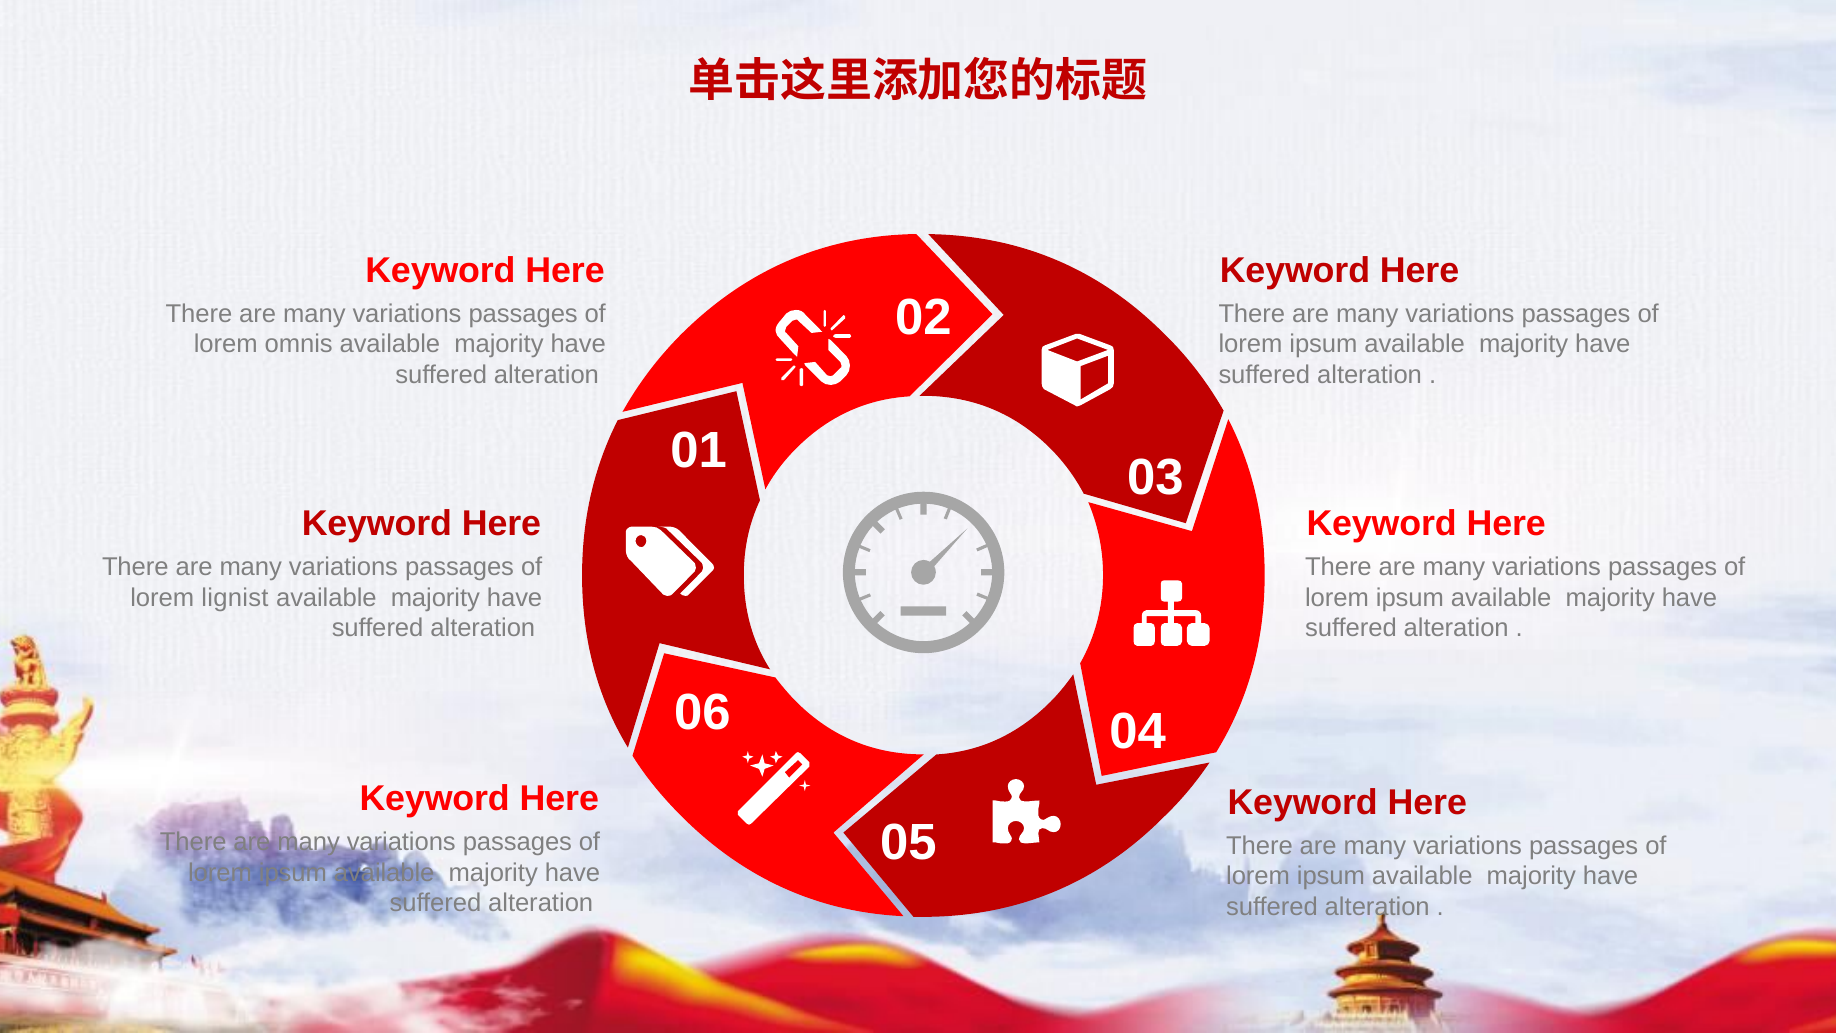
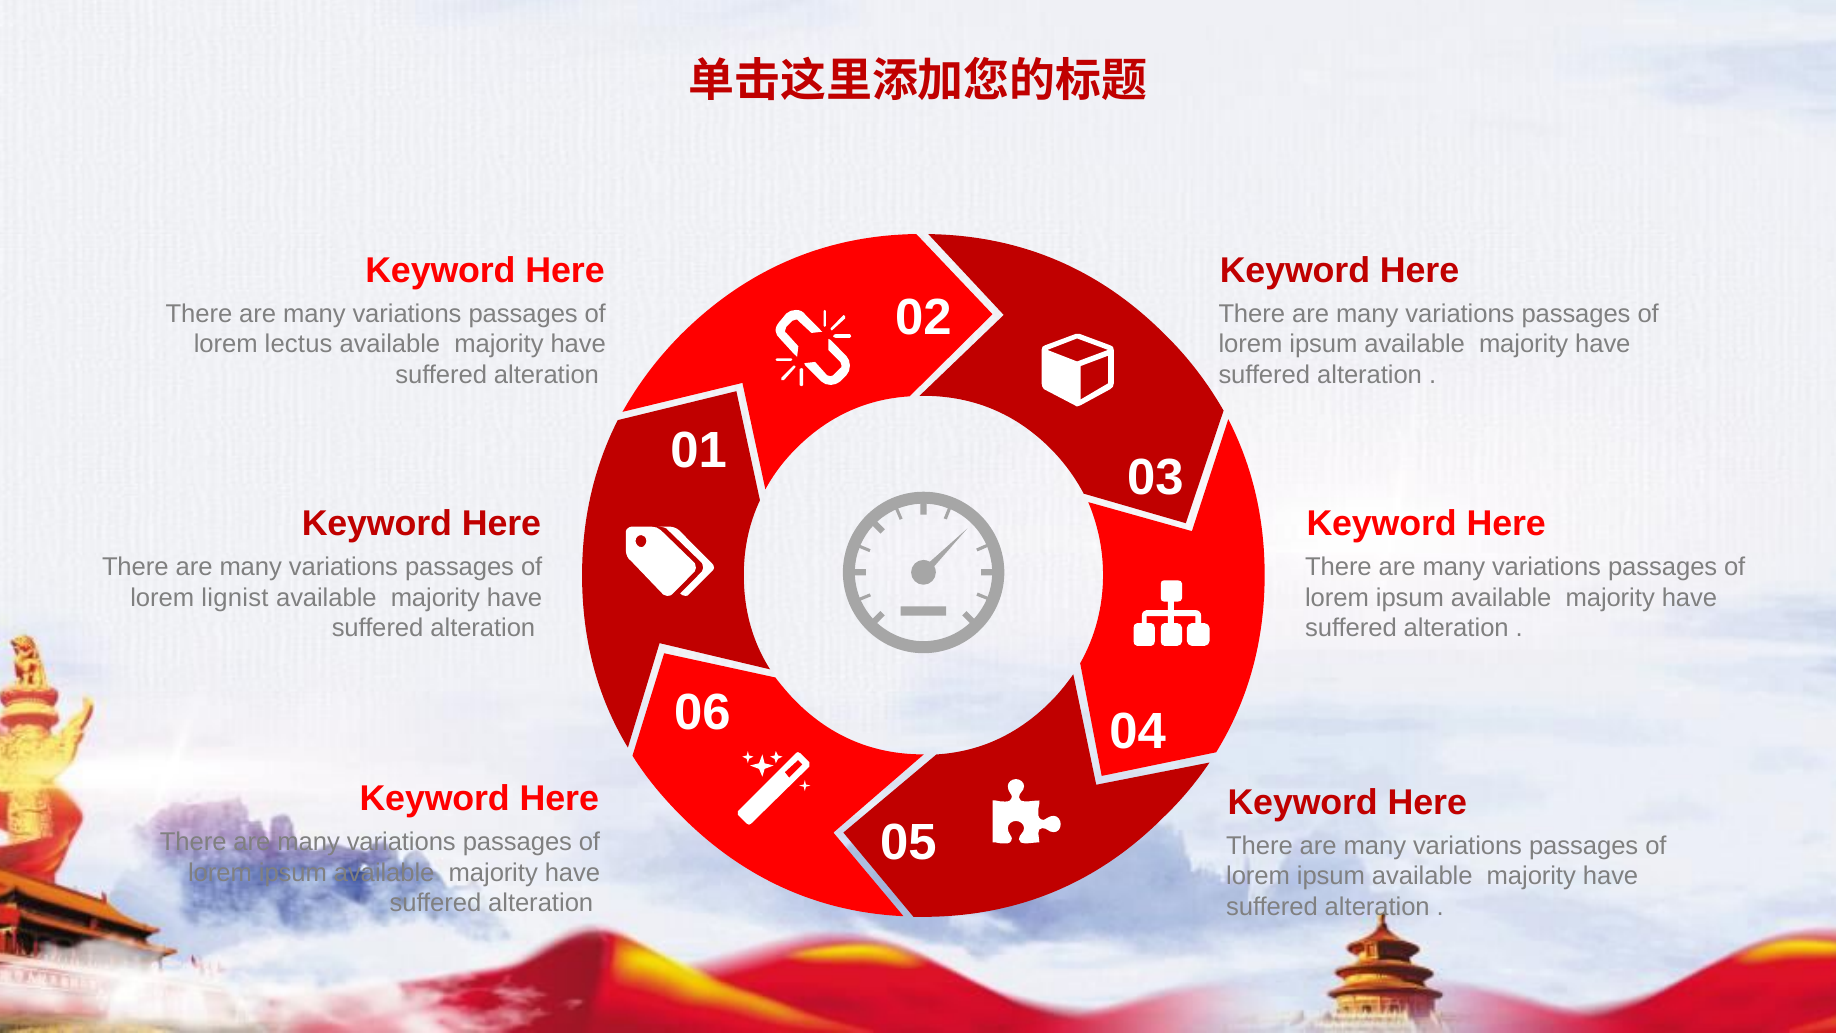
omnis: omnis -> lectus (299, 344)
